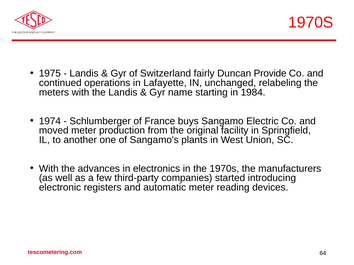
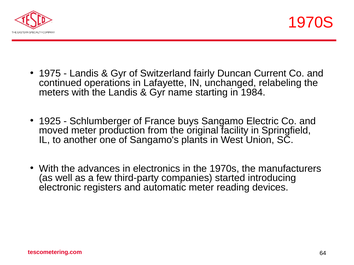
Provide: Provide -> Current (270, 74)
1974: 1974 -> 1925 (50, 121)
